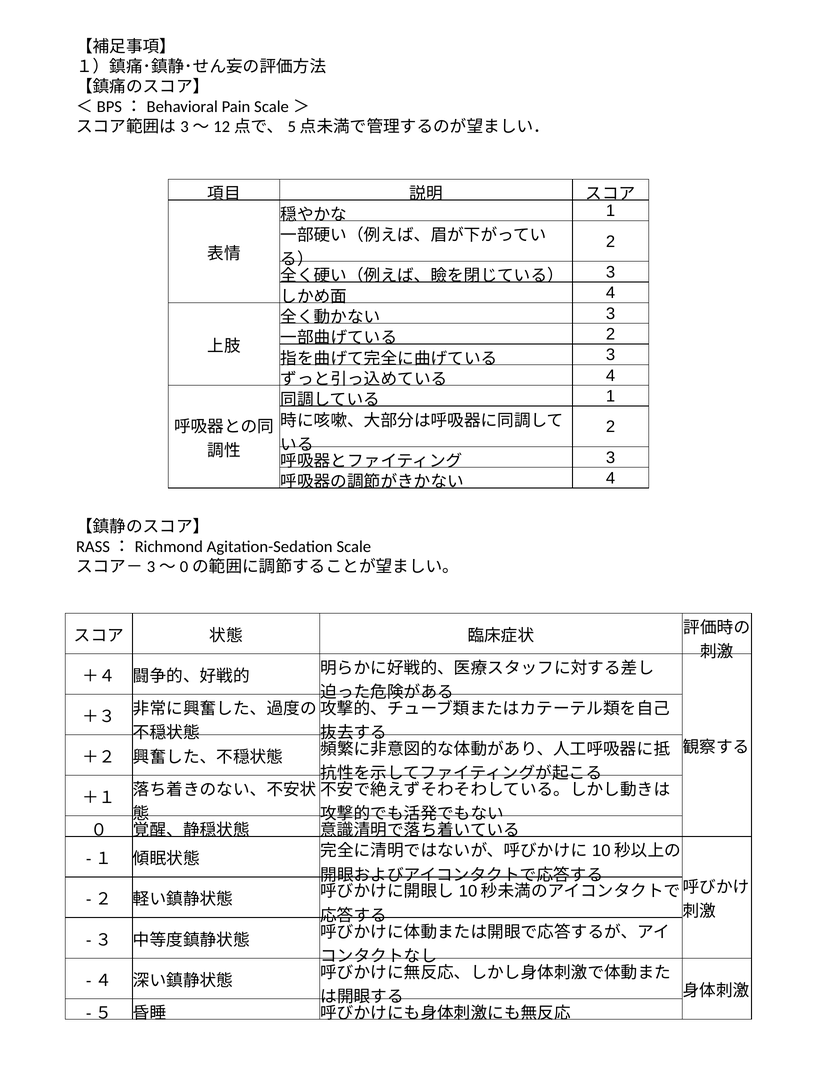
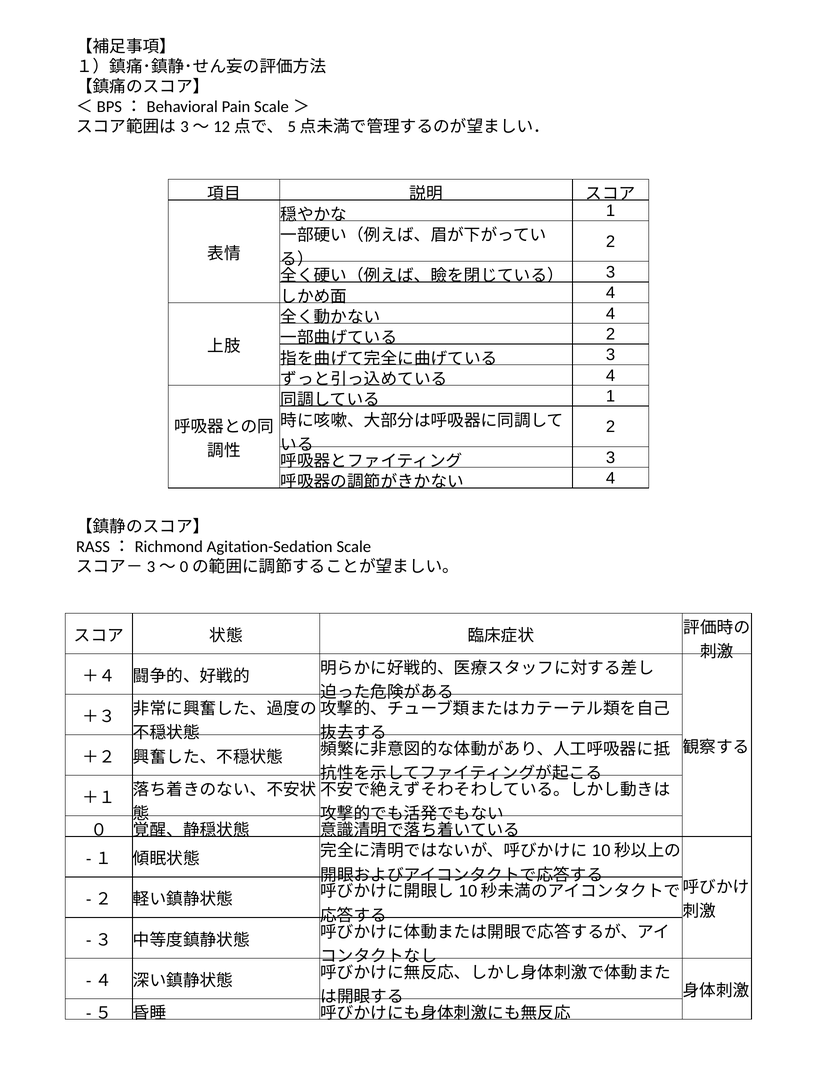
3: 3 -> 4 (611, 314)
